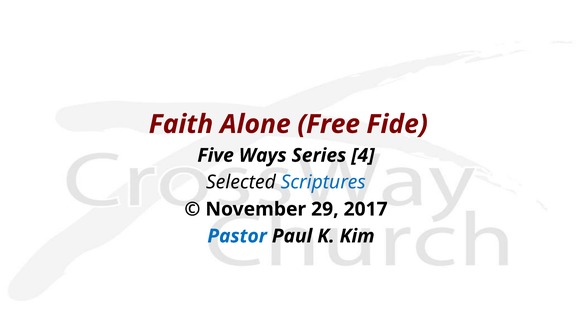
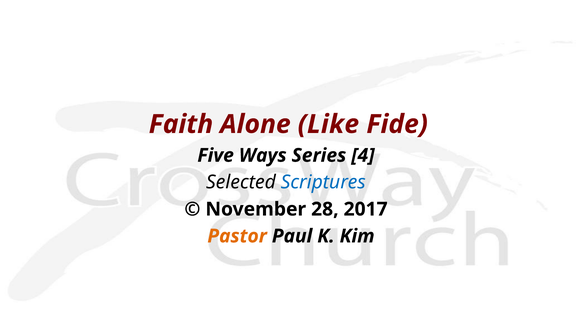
Free: Free -> Like (328, 124)
29: 29 -> 28 (325, 210)
Pastor colour: blue -> orange (237, 237)
